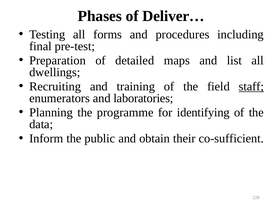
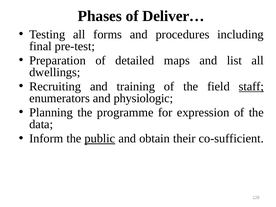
laboratories: laboratories -> physiologic (143, 98)
identifying: identifying -> expression (203, 112)
public underline: none -> present (100, 139)
